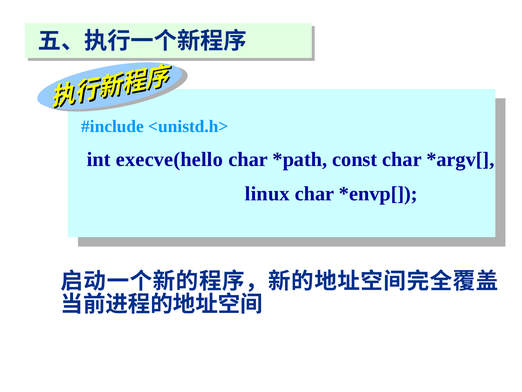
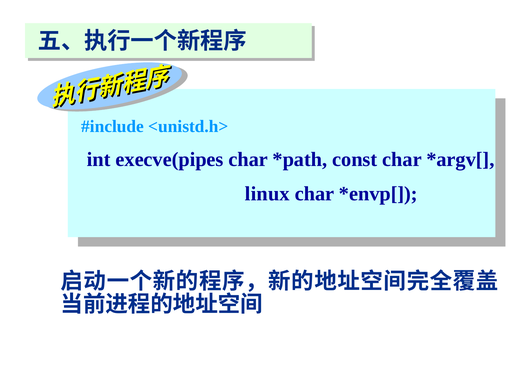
execve(hello: execve(hello -> execve(pipes (170, 159)
